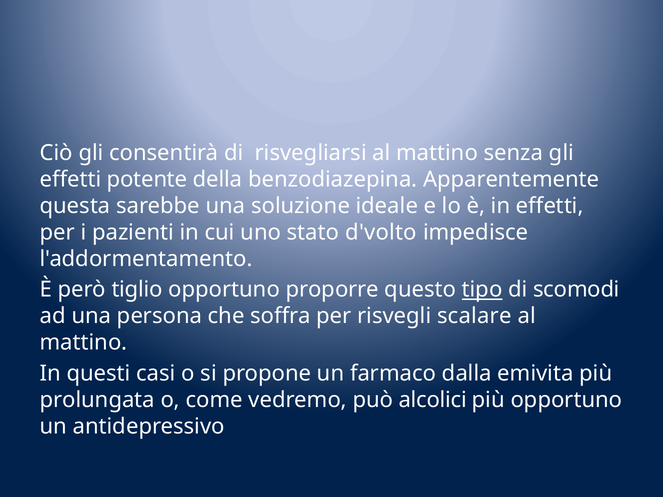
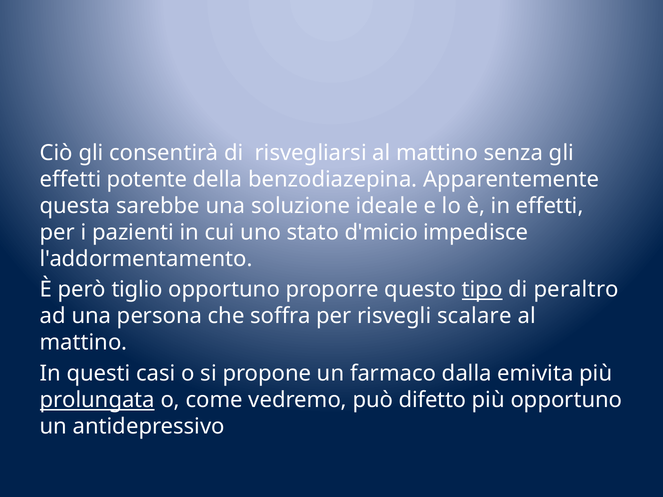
d'volto: d'volto -> d'micio (381, 232)
scomodi: scomodi -> peraltro (576, 290)
prolungata underline: none -> present (97, 400)
alcolici: alcolici -> difetto (433, 400)
